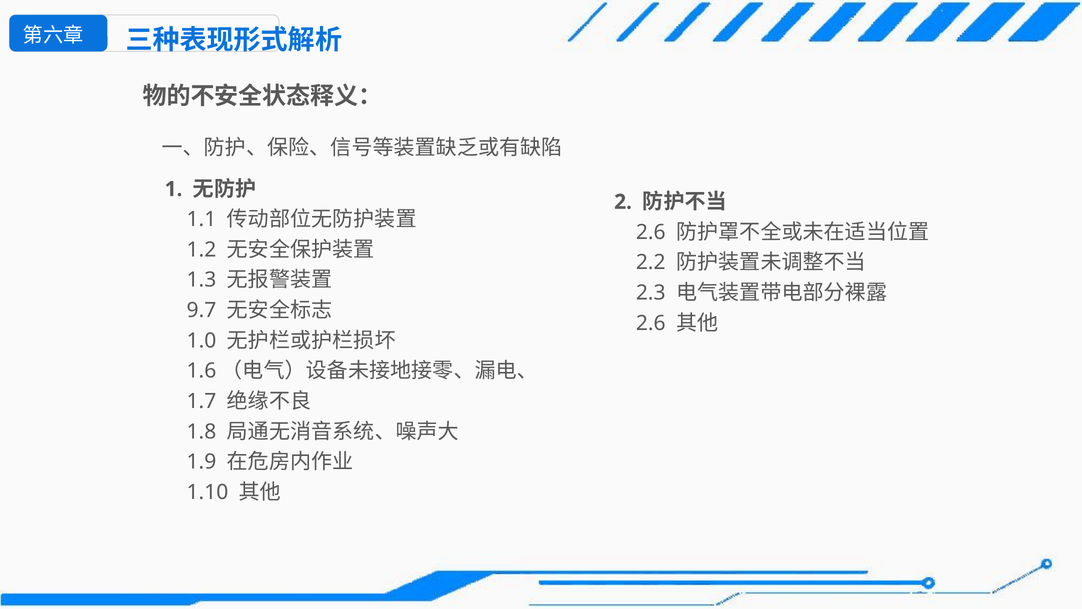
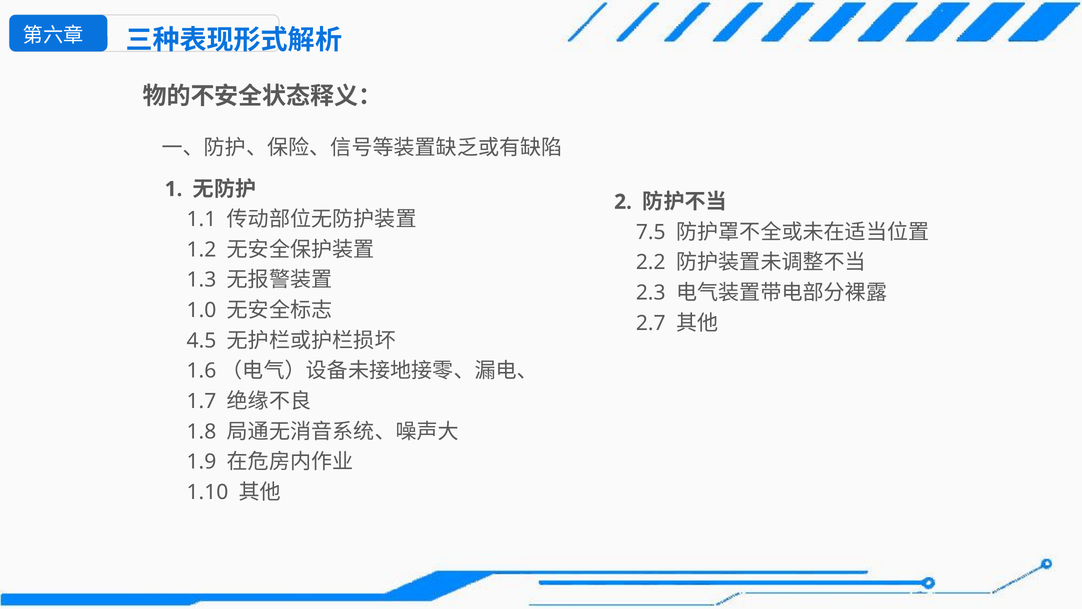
2.6: 2.6 -> 7.5 (651, 232)
9.7: 9.7 -> 1.0 (201, 310)
2.6: 2.6 -> 2.7 (651, 323)
1.0: 1.0 -> 4.5 (201, 340)
